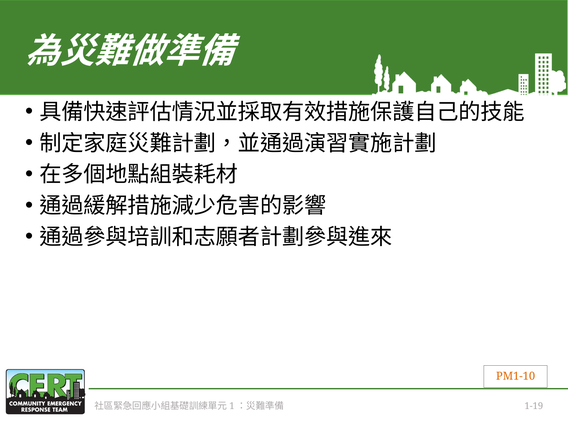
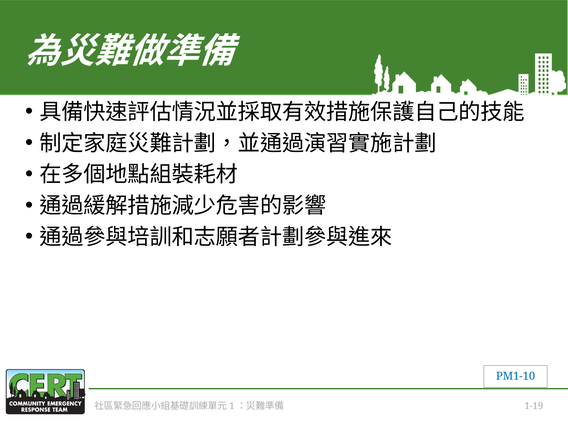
PM1-10 colour: orange -> blue (516, 376)
